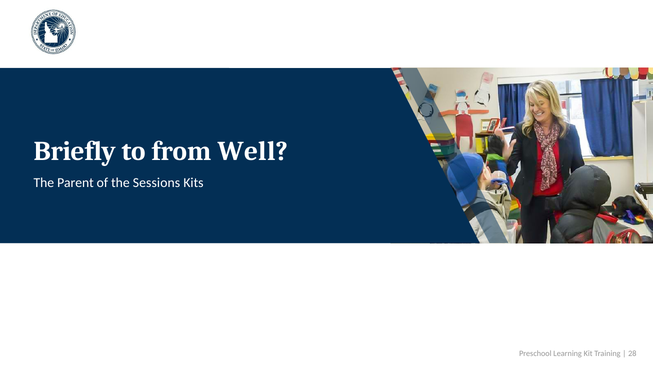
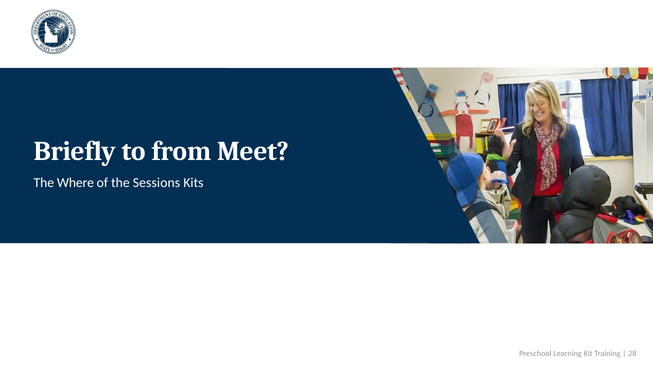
Well: Well -> Meet (253, 151)
Parent: Parent -> Where (75, 182)
